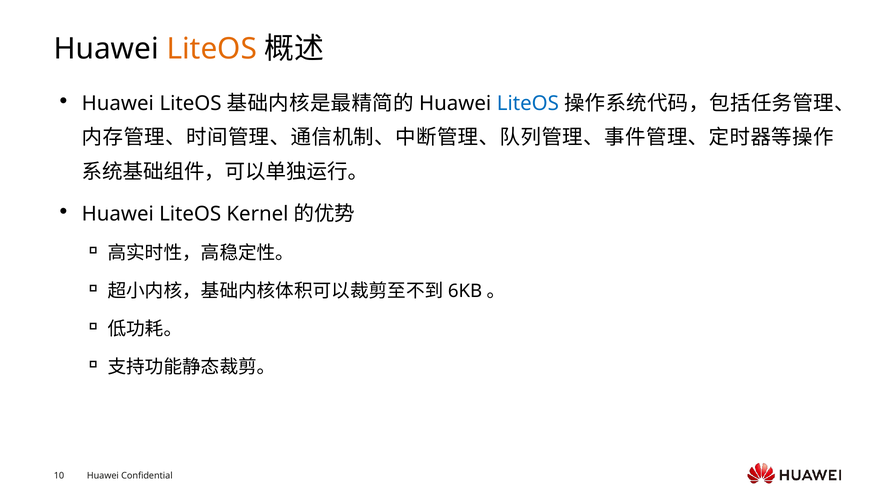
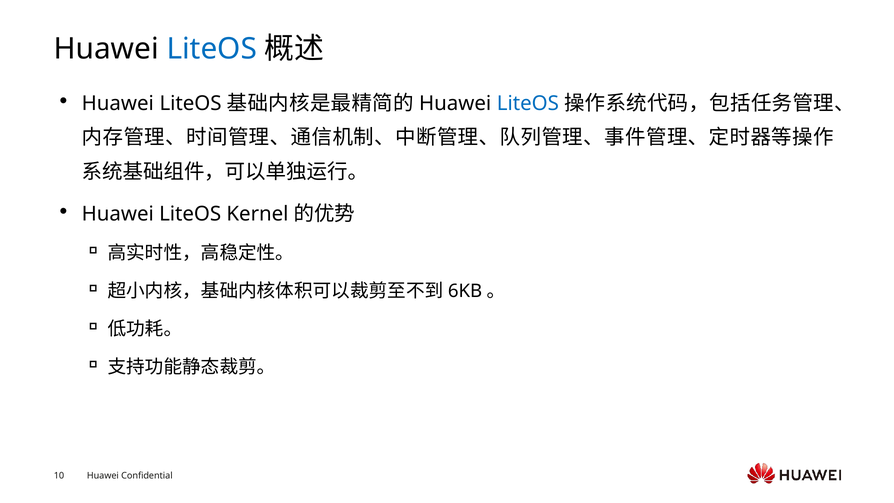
LiteOS colour: orange -> blue (212, 49)
